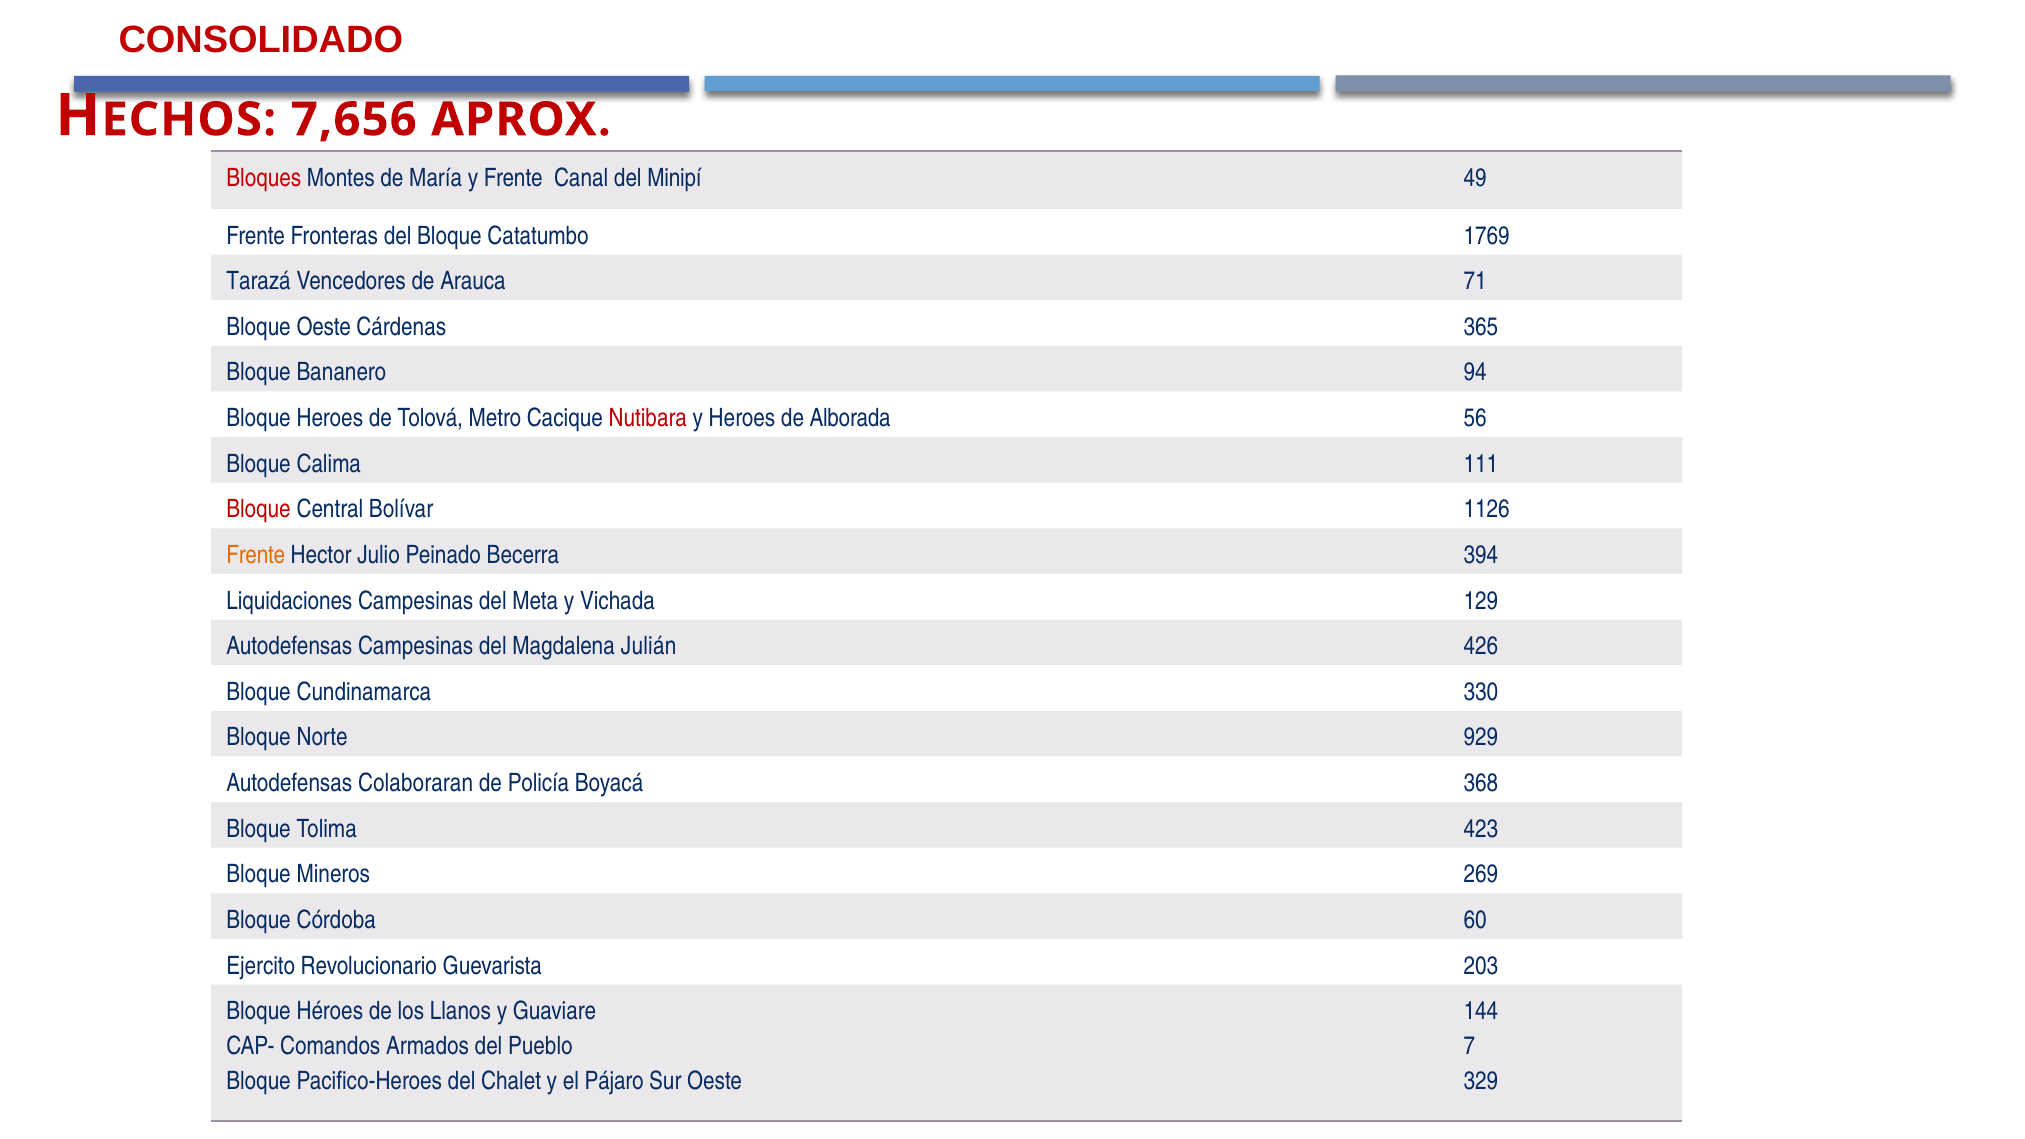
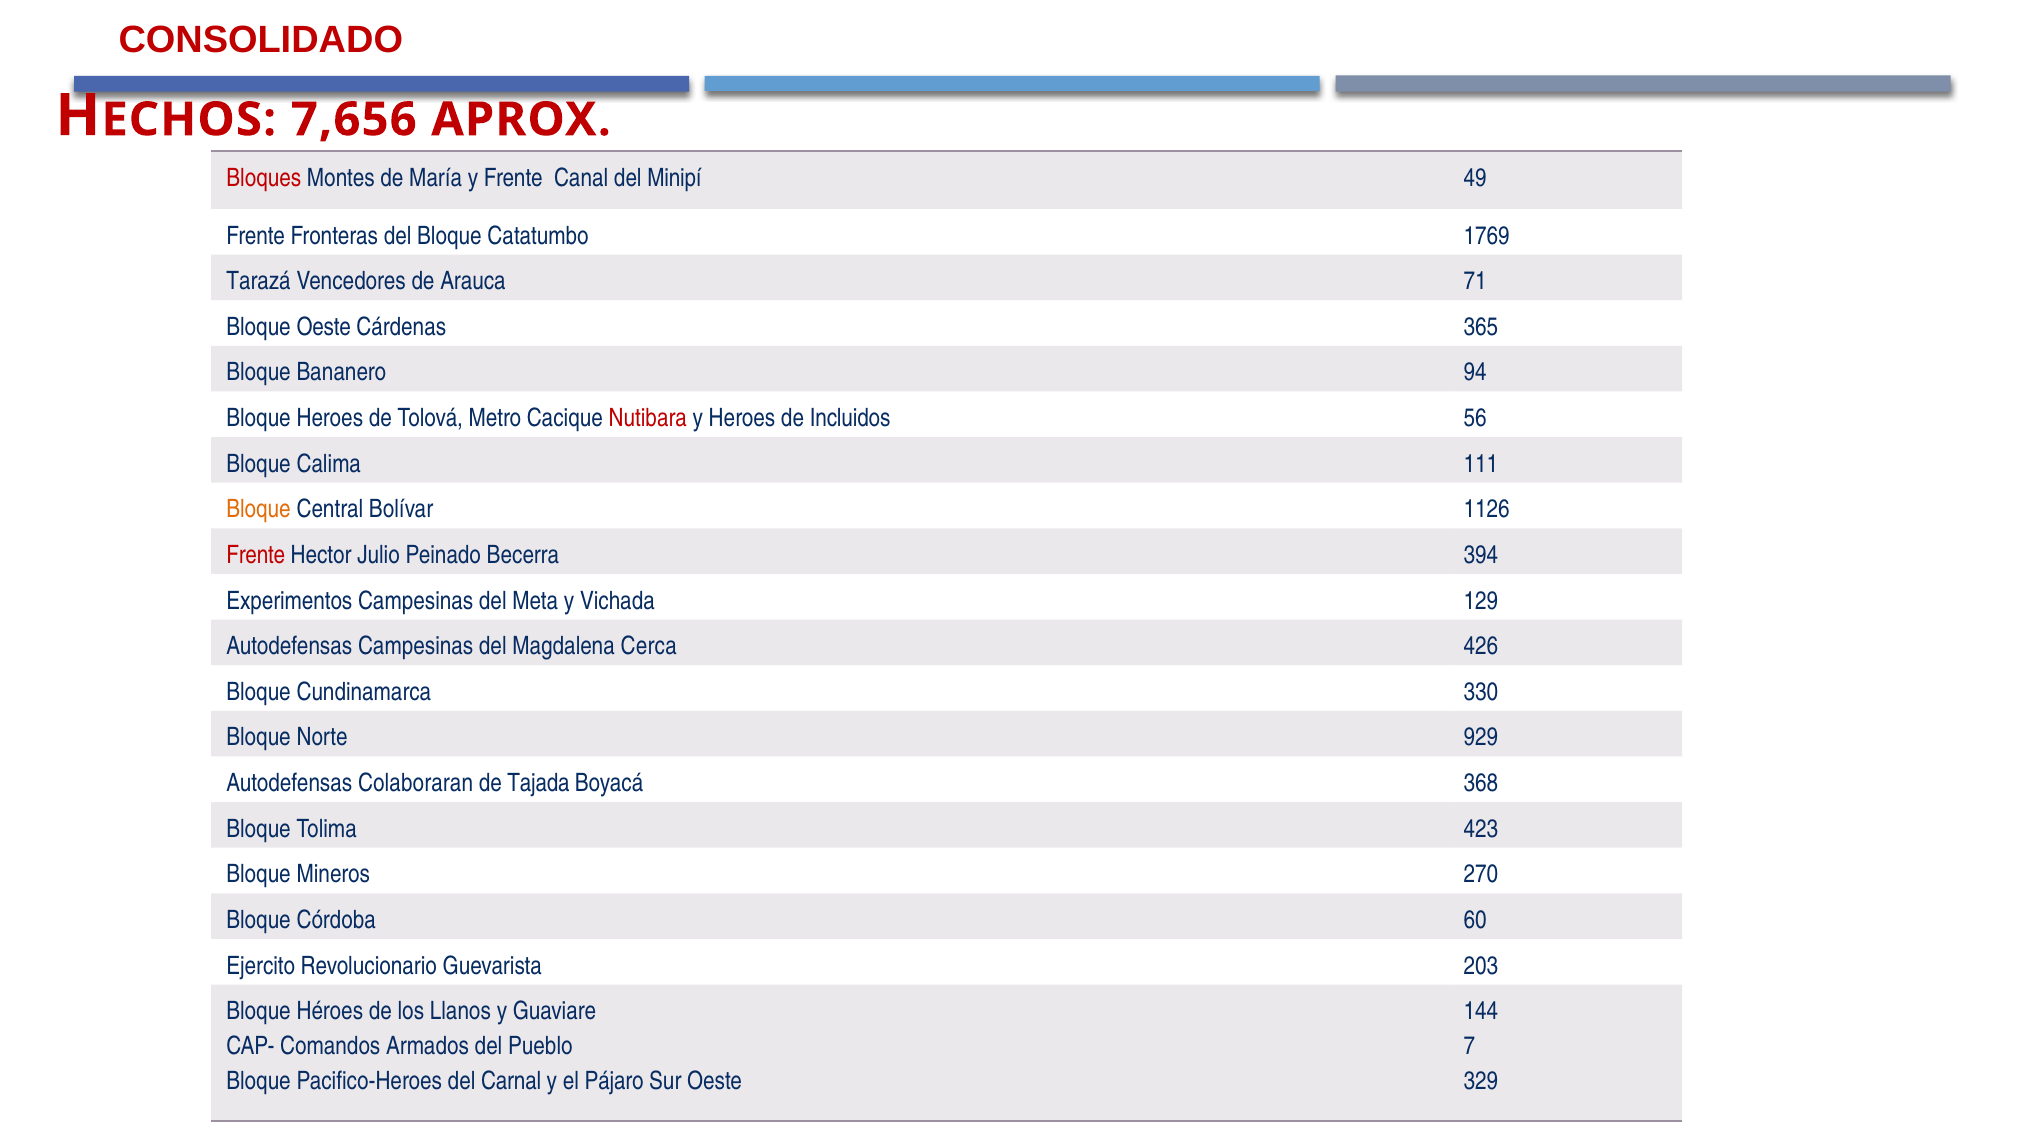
Alborada: Alborada -> Incluidos (850, 418)
Bloque colour: red -> orange (259, 510)
Frente colour: orange -> red (256, 555)
Liquidaciones: Liquidaciones -> Experimentos (289, 601)
Julián: Julián -> Cerca (649, 646)
Policía: Policía -> Tajada (539, 783)
269: 269 -> 270 (1481, 874)
Chalet: Chalet -> Carnal (511, 1081)
